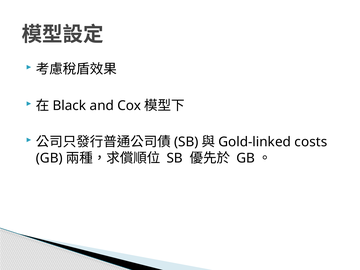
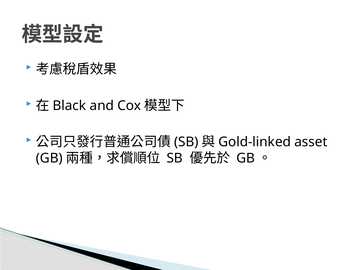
costs: costs -> asset (311, 142)
